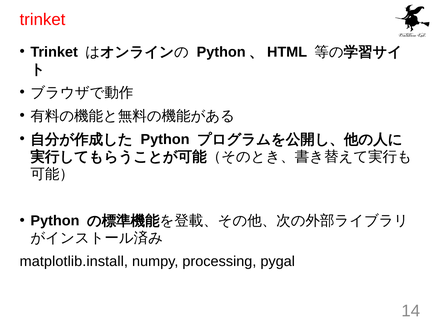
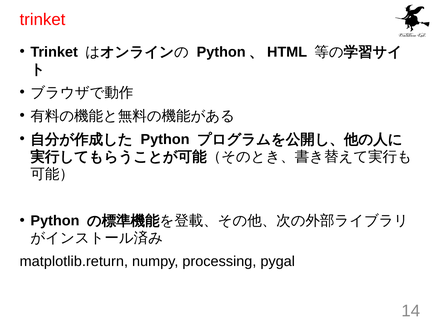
matplotlib.install: matplotlib.install -> matplotlib.return (74, 262)
